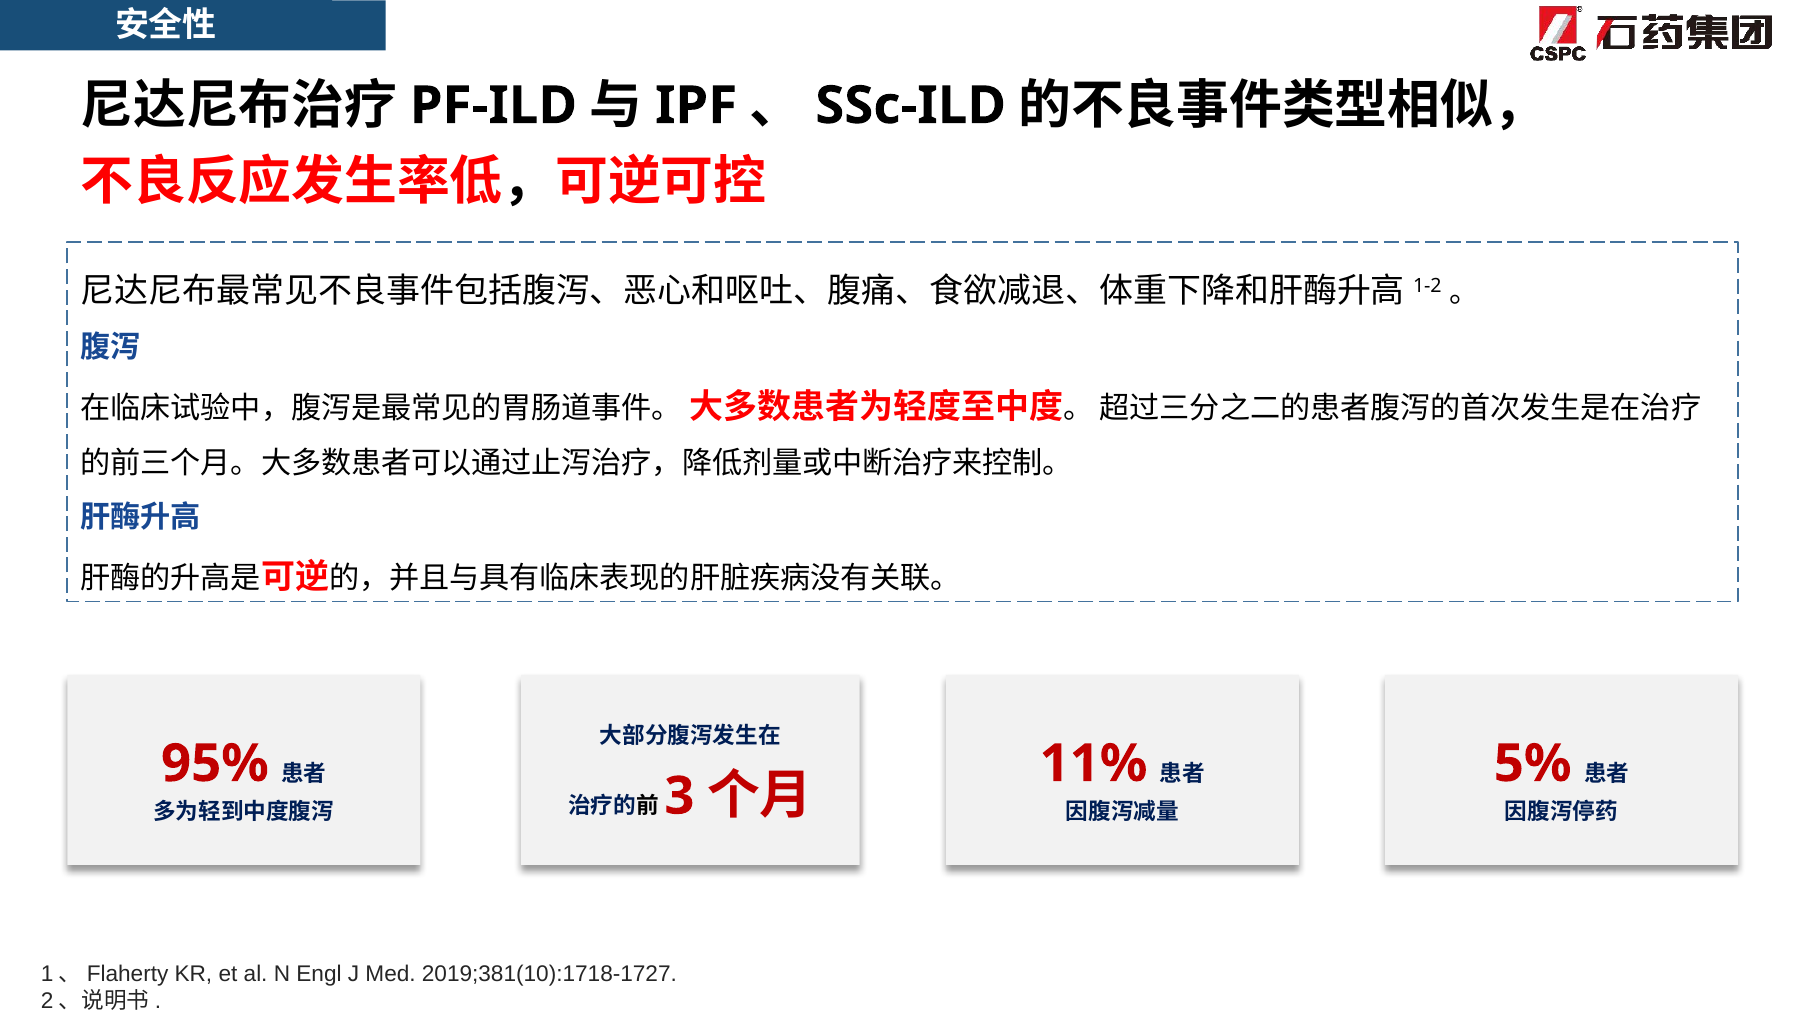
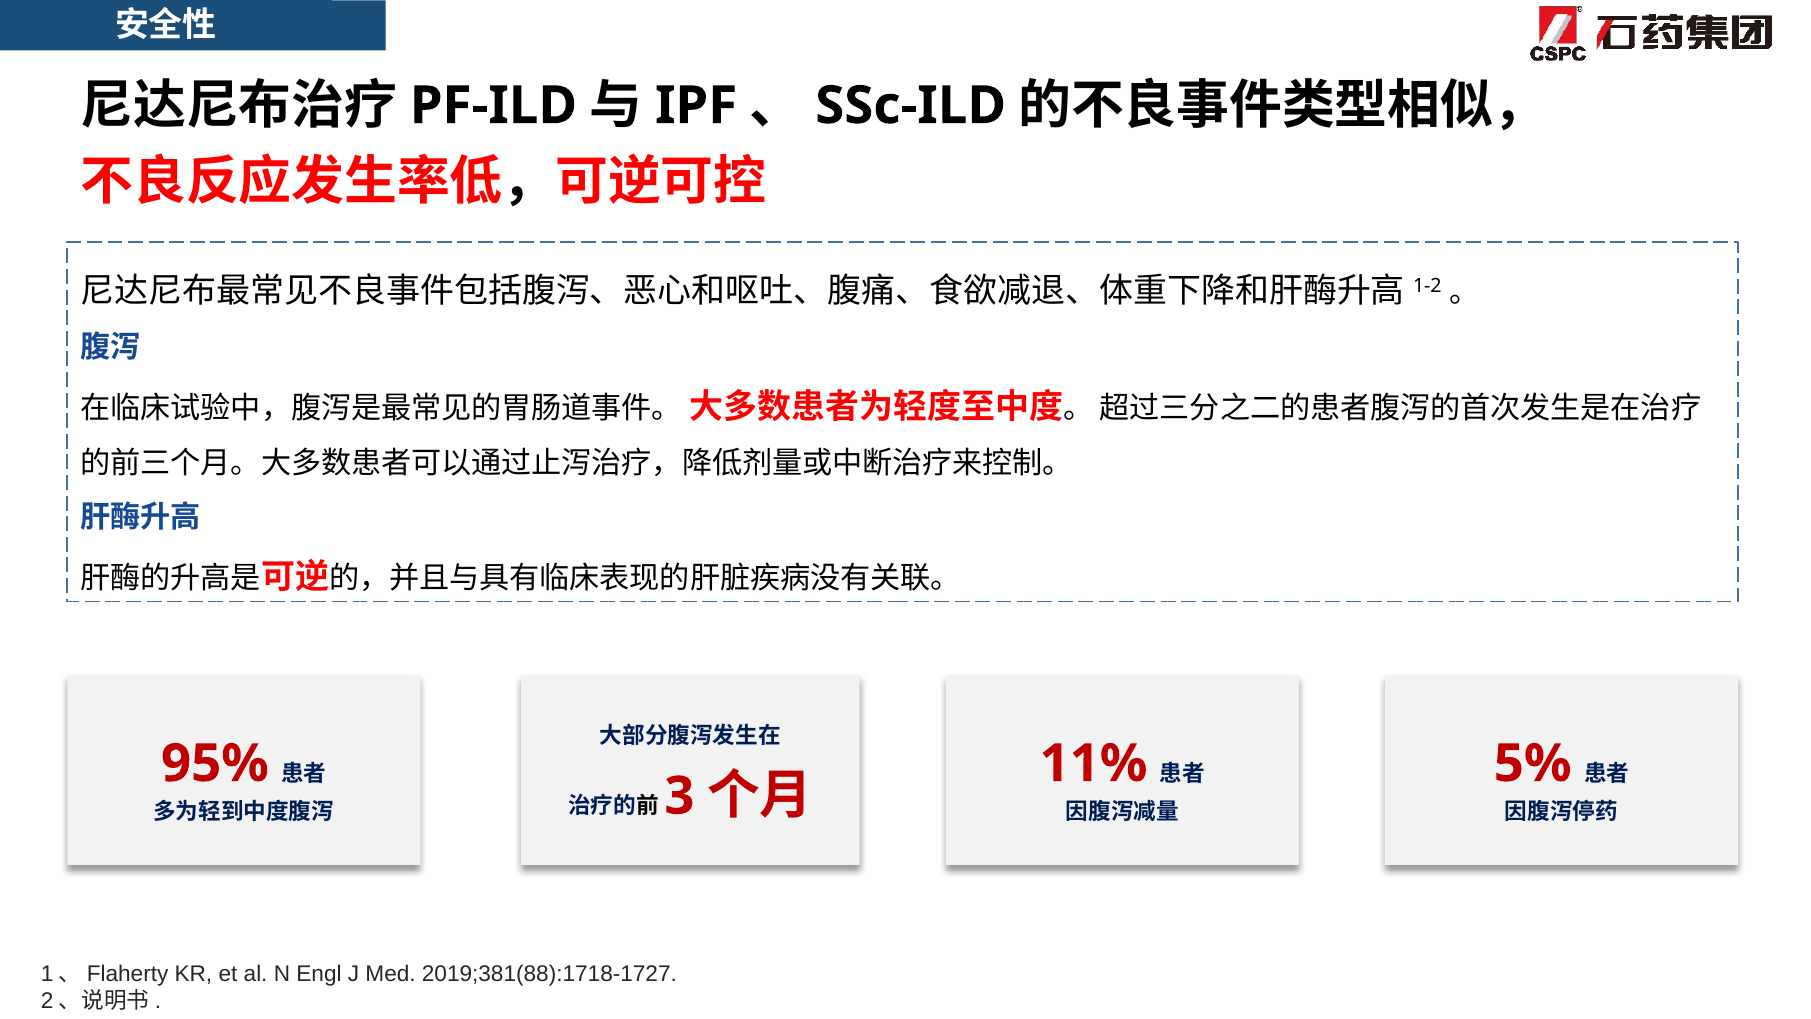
2019;381(10):1718-1727: 2019;381(10):1718-1727 -> 2019;381(88):1718-1727 (549, 974)
